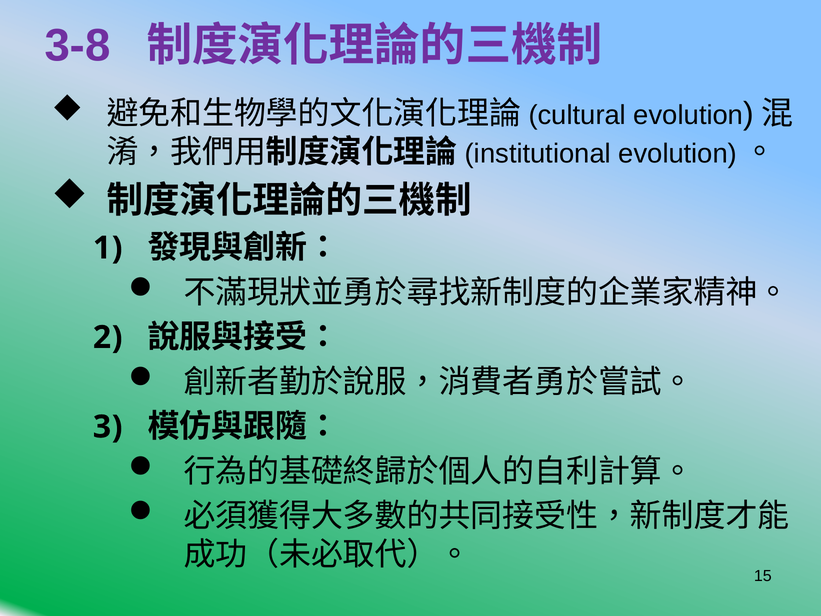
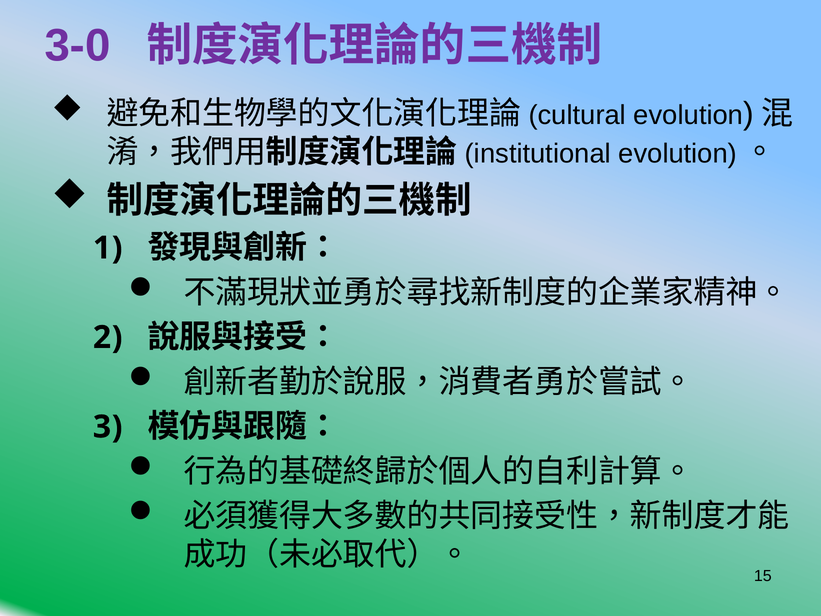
3-8: 3-8 -> 3-0 (78, 45)
